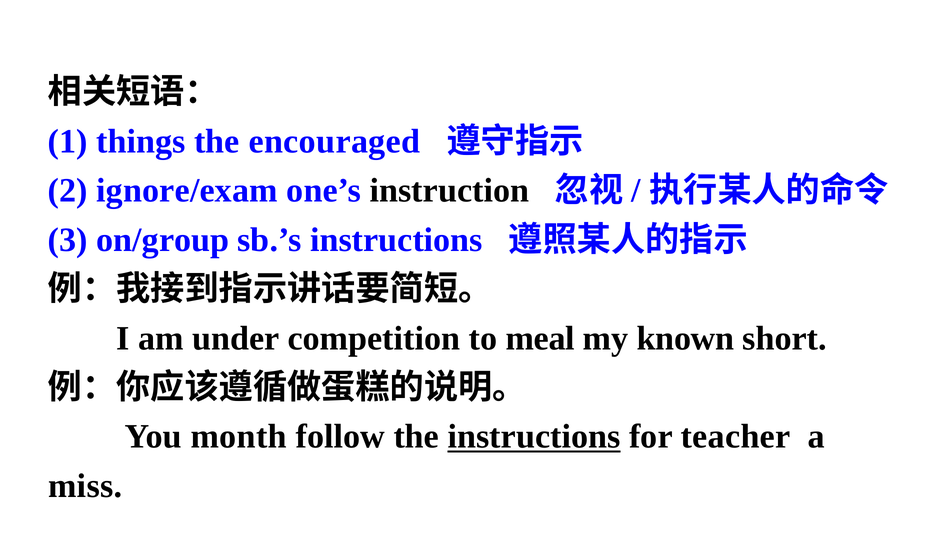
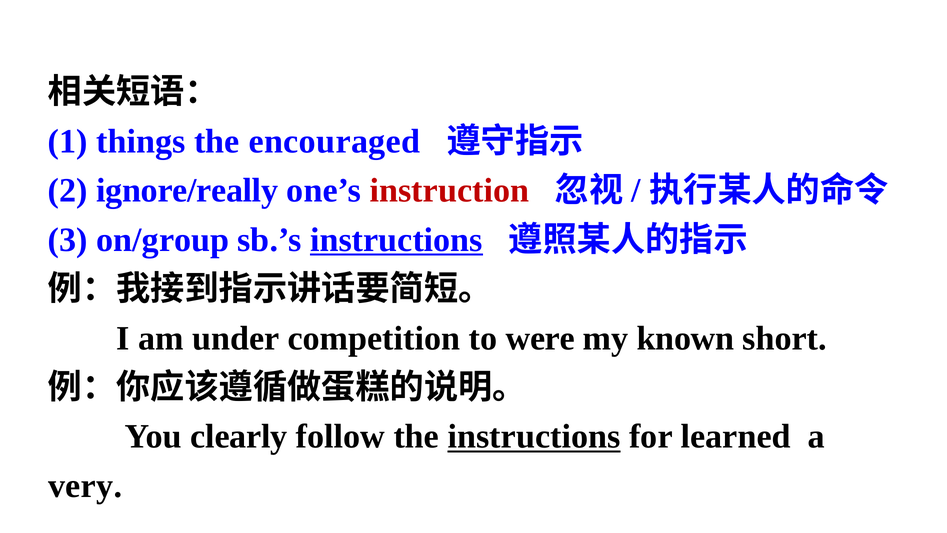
ignore/exam: ignore/exam -> ignore/really (187, 191)
instruction colour: black -> red (449, 191)
instructions underline: none -> present (396, 240)
meal: meal -> were (540, 338)
month: month -> clearly (239, 436)
teacher: teacher -> learned (736, 436)
miss: miss -> very (85, 486)
